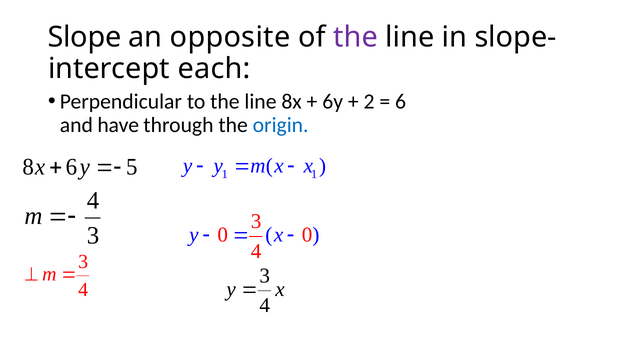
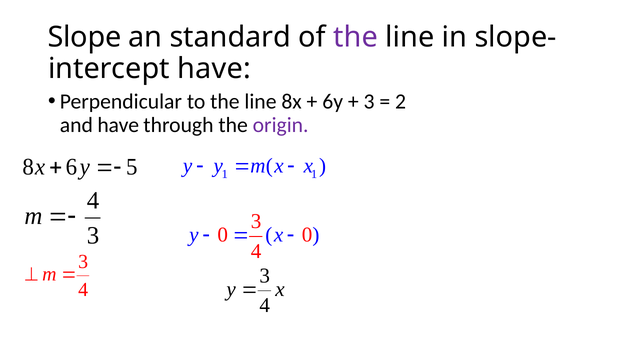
opposite: opposite -> standard (230, 37)
each: each -> have (214, 69)
2: 2 -> 3 (369, 101)
6: 6 -> 2 (401, 101)
origin colour: blue -> purple (281, 125)
